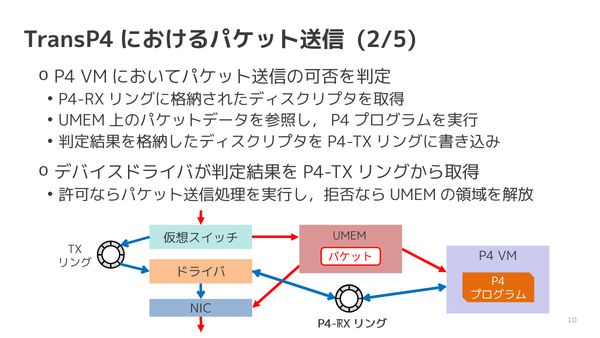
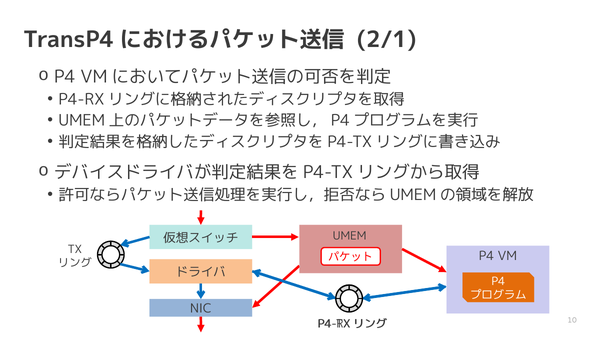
2/5: 2/5 -> 2/1 (387, 40)
